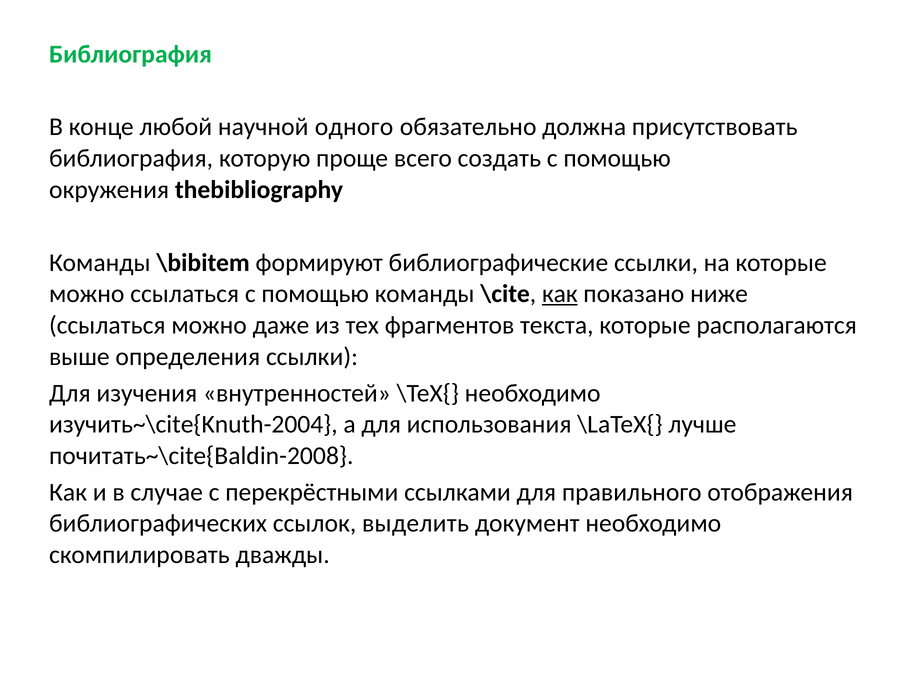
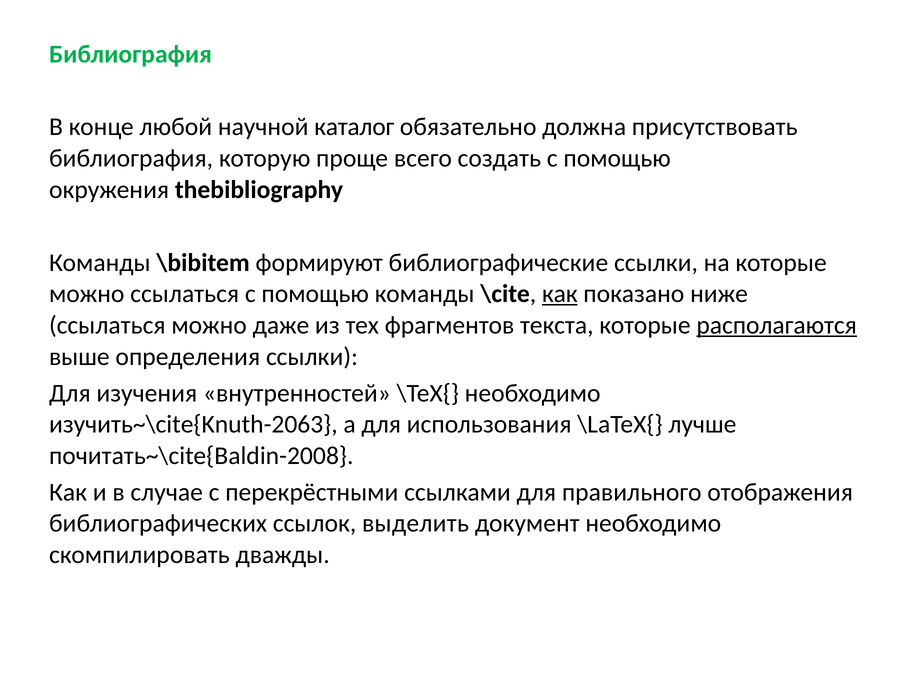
одного: одного -> каталог (354, 127)
располагаются underline: none -> present (777, 325)
изучить~\cite{Knuth-2004: изучить~\cite{Knuth-2004 -> изучить~\cite{Knuth-2063 (193, 424)
